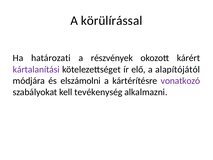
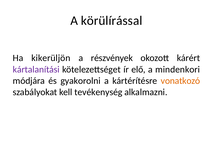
határozati: határozati -> kikerüljön (51, 58)
alapítójától: alapítójától -> mindenkori (178, 69)
elszámolni: elszámolni -> gyakorolni (81, 81)
vonatkozó colour: purple -> orange (180, 81)
